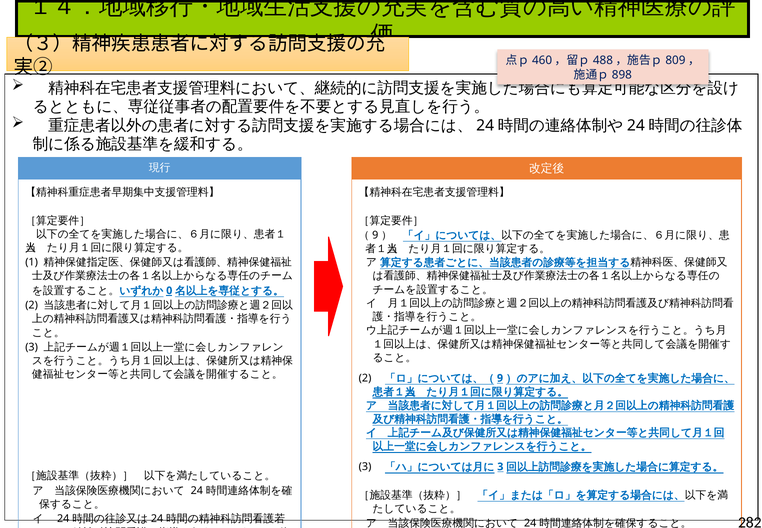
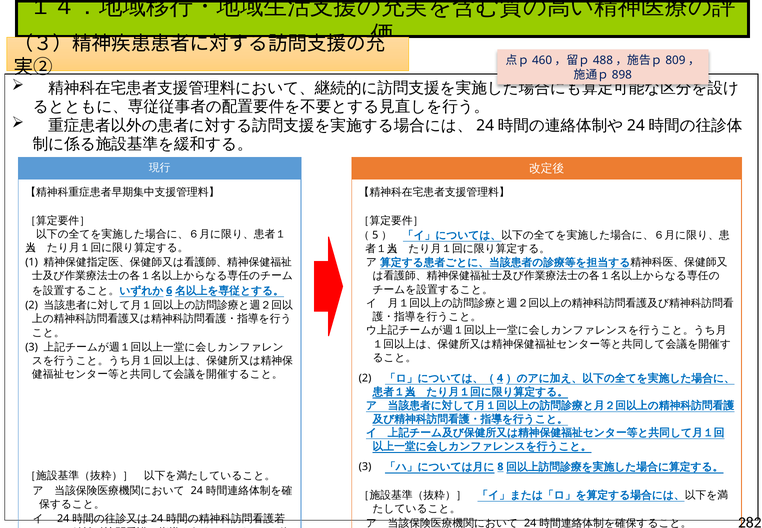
9: 9 -> 5 (375, 235)
0: 0 -> 6 (169, 290)
9: 9 -> 4 (500, 378)
3: 3 -> 8 (500, 466)
